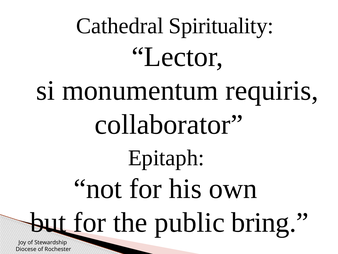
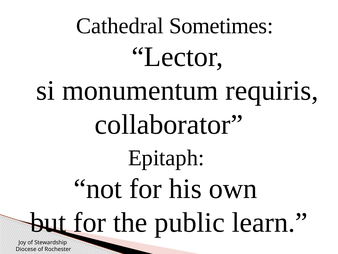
Spirituality: Spirituality -> Sometimes (221, 26)
bring: bring -> learn (270, 222)
